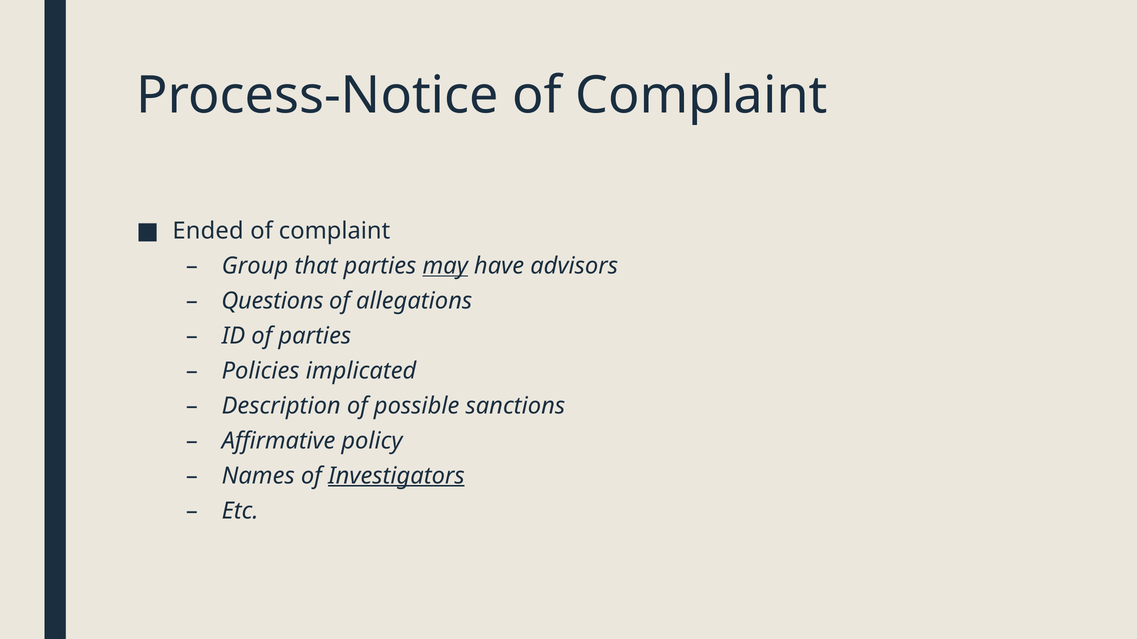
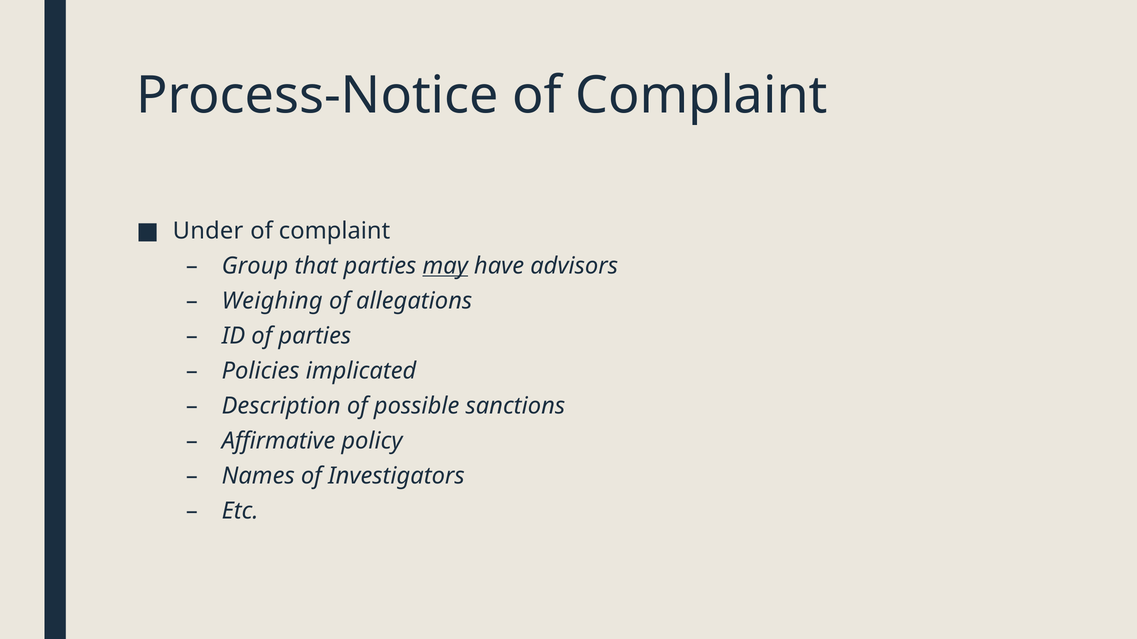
Ended: Ended -> Under (208, 231)
Questions: Questions -> Weighing (272, 301)
Investigators underline: present -> none (396, 476)
